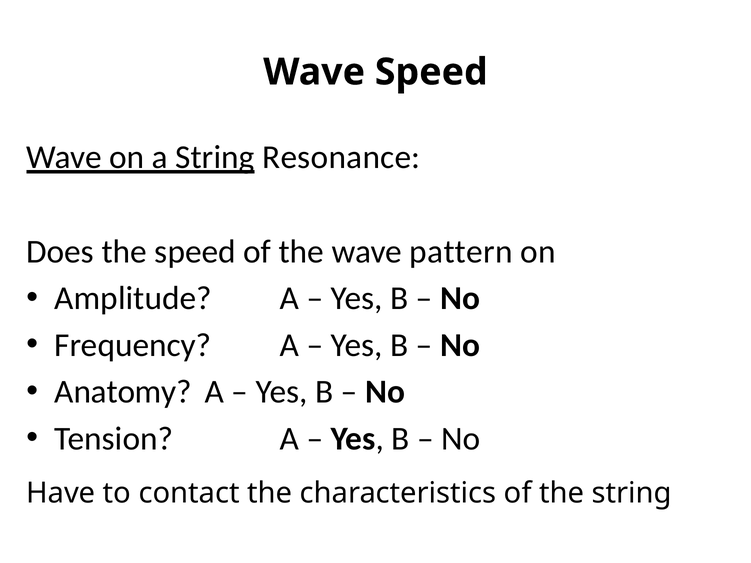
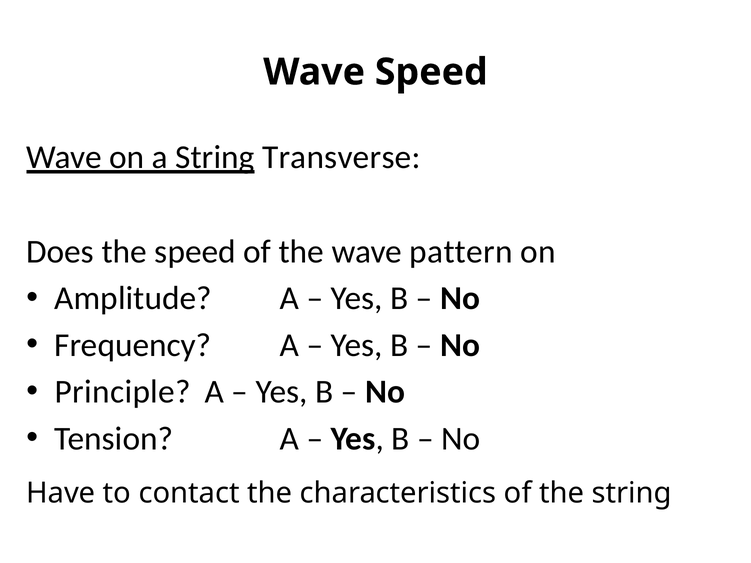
Resonance: Resonance -> Transverse (341, 158)
Anatomy: Anatomy -> Principle (123, 392)
